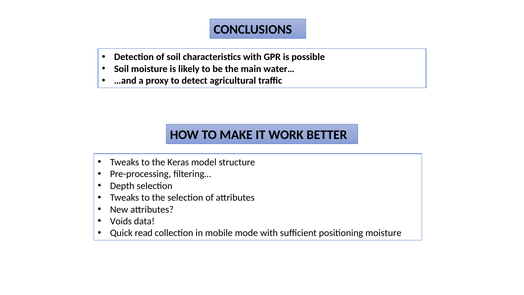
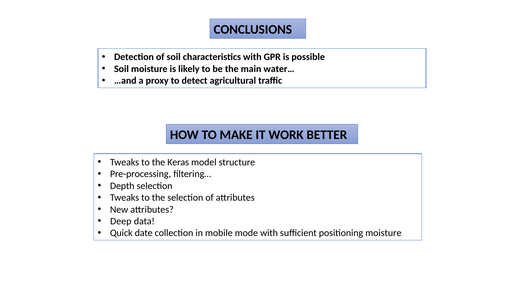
Voids: Voids -> Deep (121, 221)
read: read -> date (144, 233)
